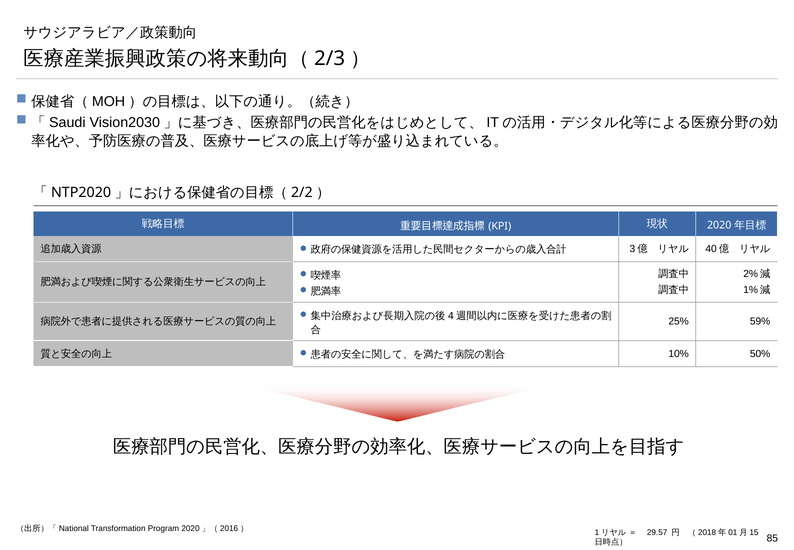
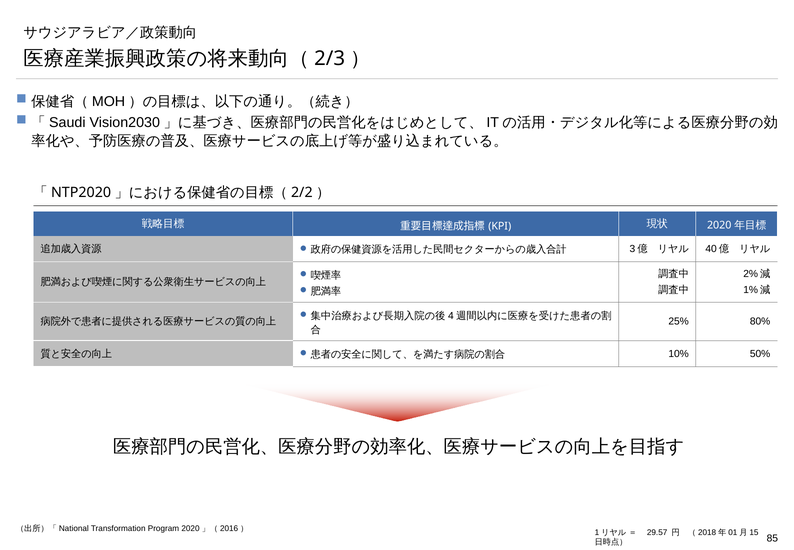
59%: 59% -> 80% (760, 321)
